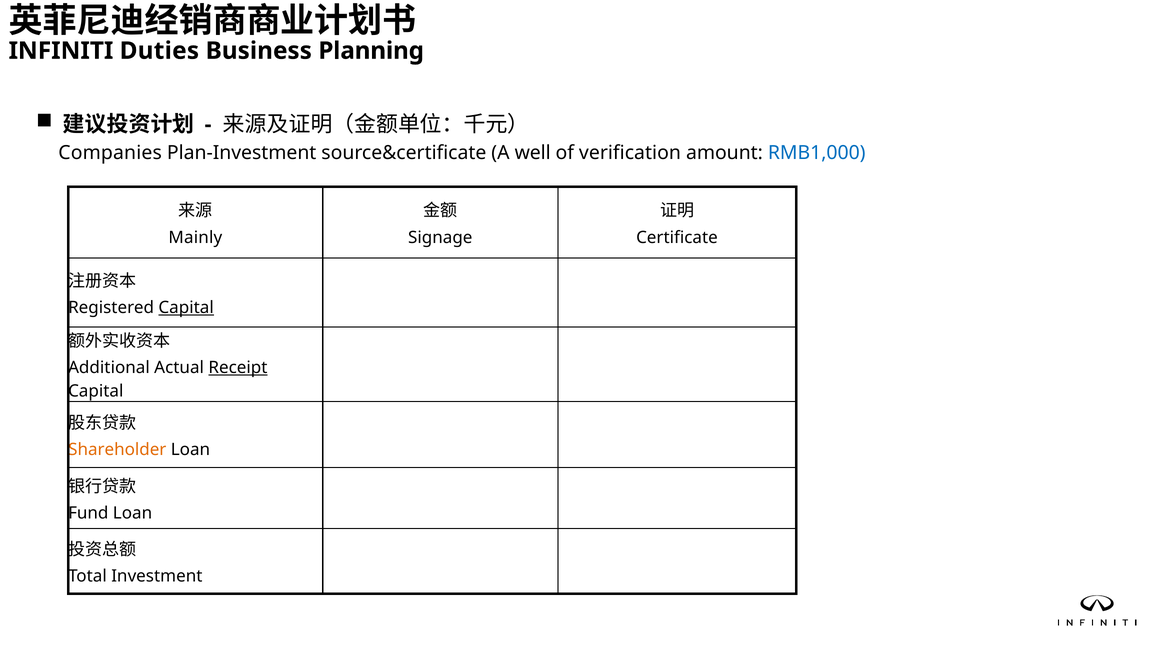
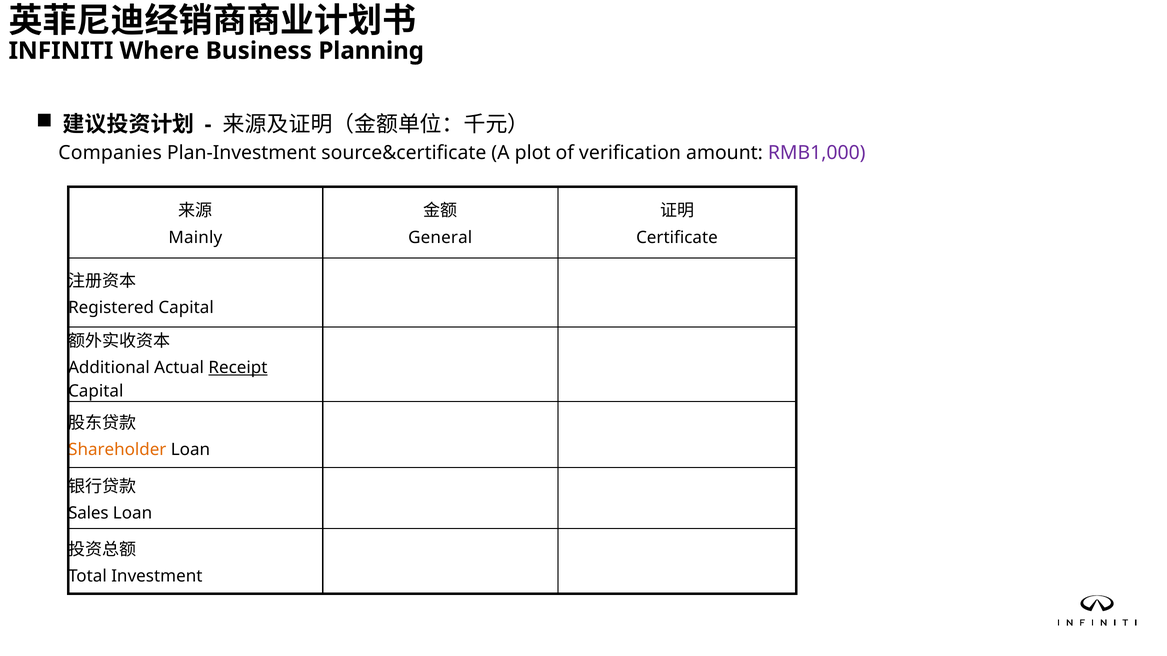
Duties: Duties -> Where (159, 51)
well: well -> plot (533, 153)
RMB1,000 colour: blue -> purple (817, 153)
Signage: Signage -> General (440, 238)
Capital underline: present -> none (186, 308)
Fund: Fund -> Sales (88, 513)
